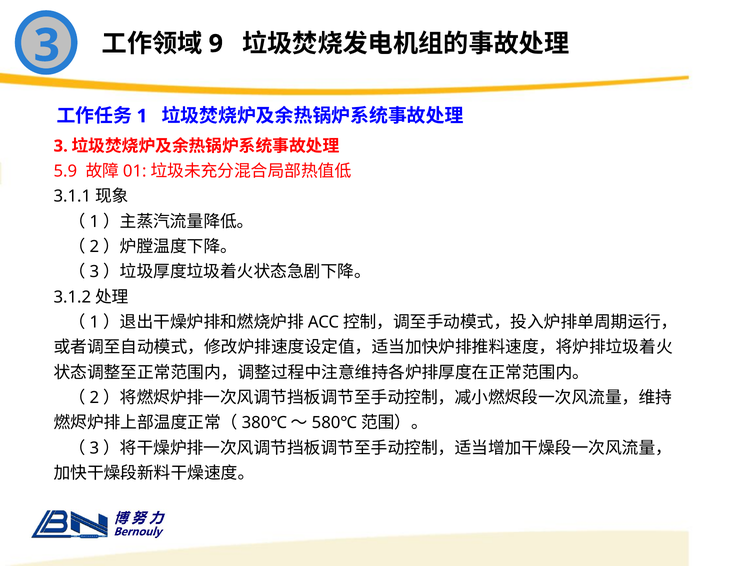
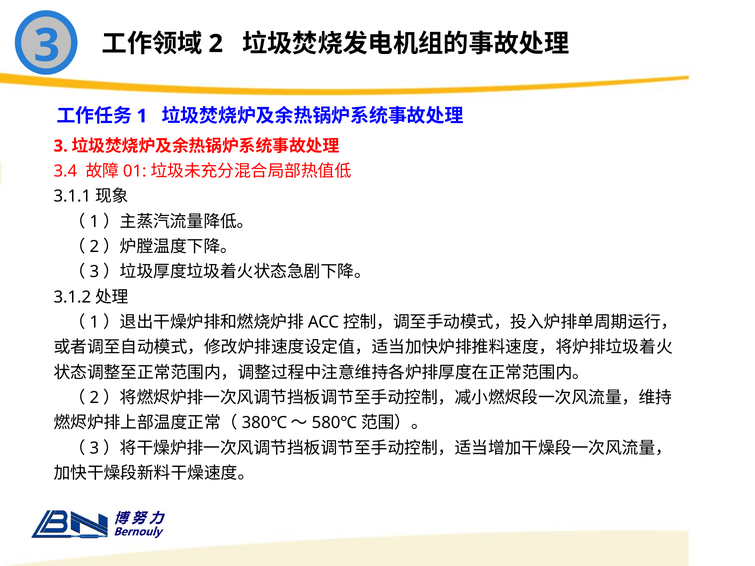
9: 9 -> 2 (216, 44)
5.9: 5.9 -> 3.4 (65, 171)
